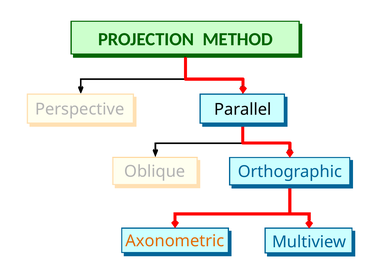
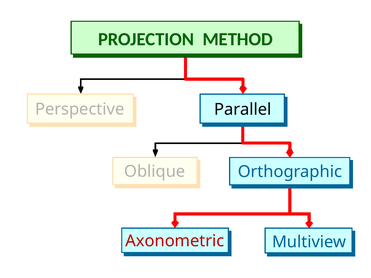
Axonometric colour: orange -> red (175, 241)
